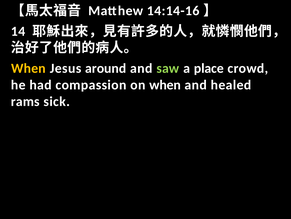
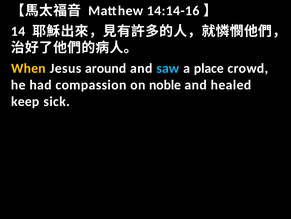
saw colour: light green -> light blue (168, 68)
on when: when -> noble (165, 85)
rams: rams -> keep (25, 101)
